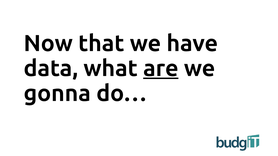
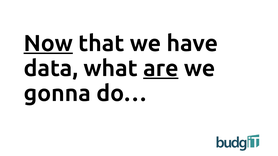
Now underline: none -> present (48, 44)
